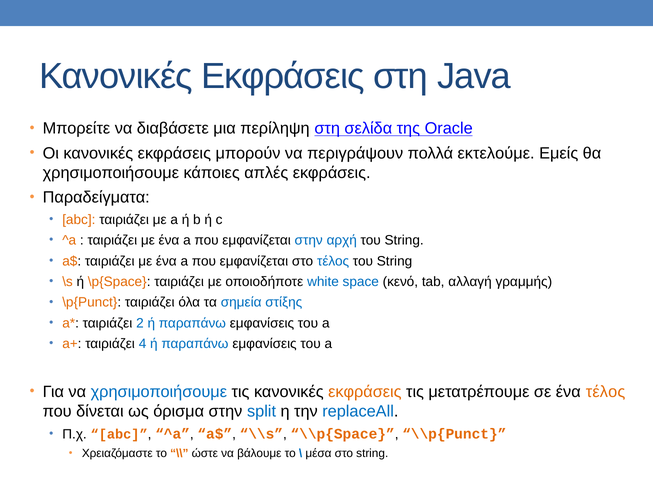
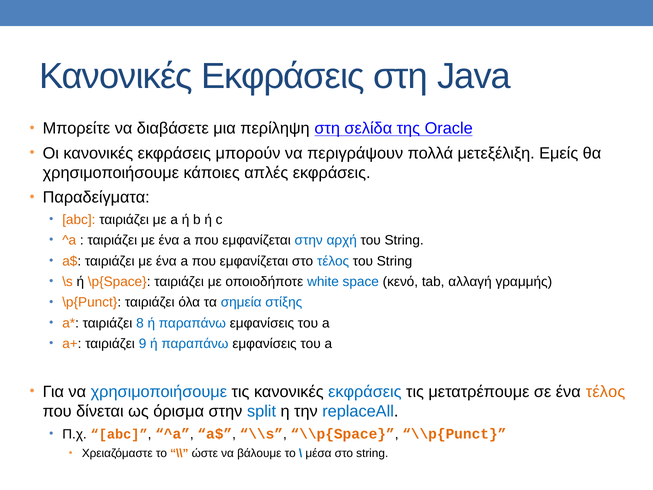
εκτελούμε: εκτελούμε -> μετεξέλιξη (496, 153)
2: 2 -> 8 (140, 323)
4: 4 -> 9 (143, 344)
εκφράσεις colour: orange -> blue (365, 391)
